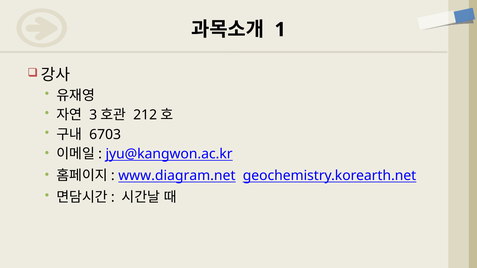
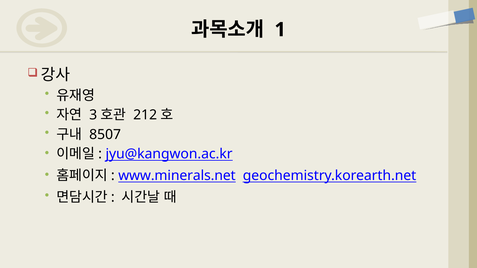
6703: 6703 -> 8507 (105, 135)
www.diagram.net: www.diagram.net -> www.minerals.net (177, 176)
